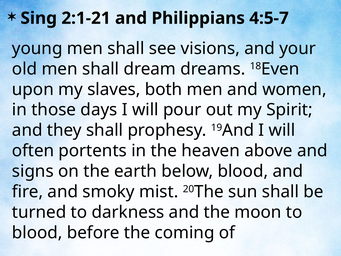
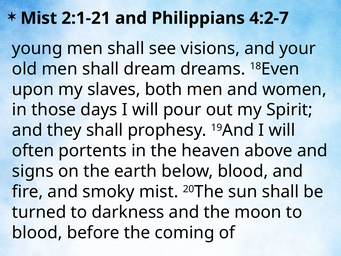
Sing: Sing -> Mist (39, 18)
4:5-7: 4:5-7 -> 4:2-7 (269, 18)
